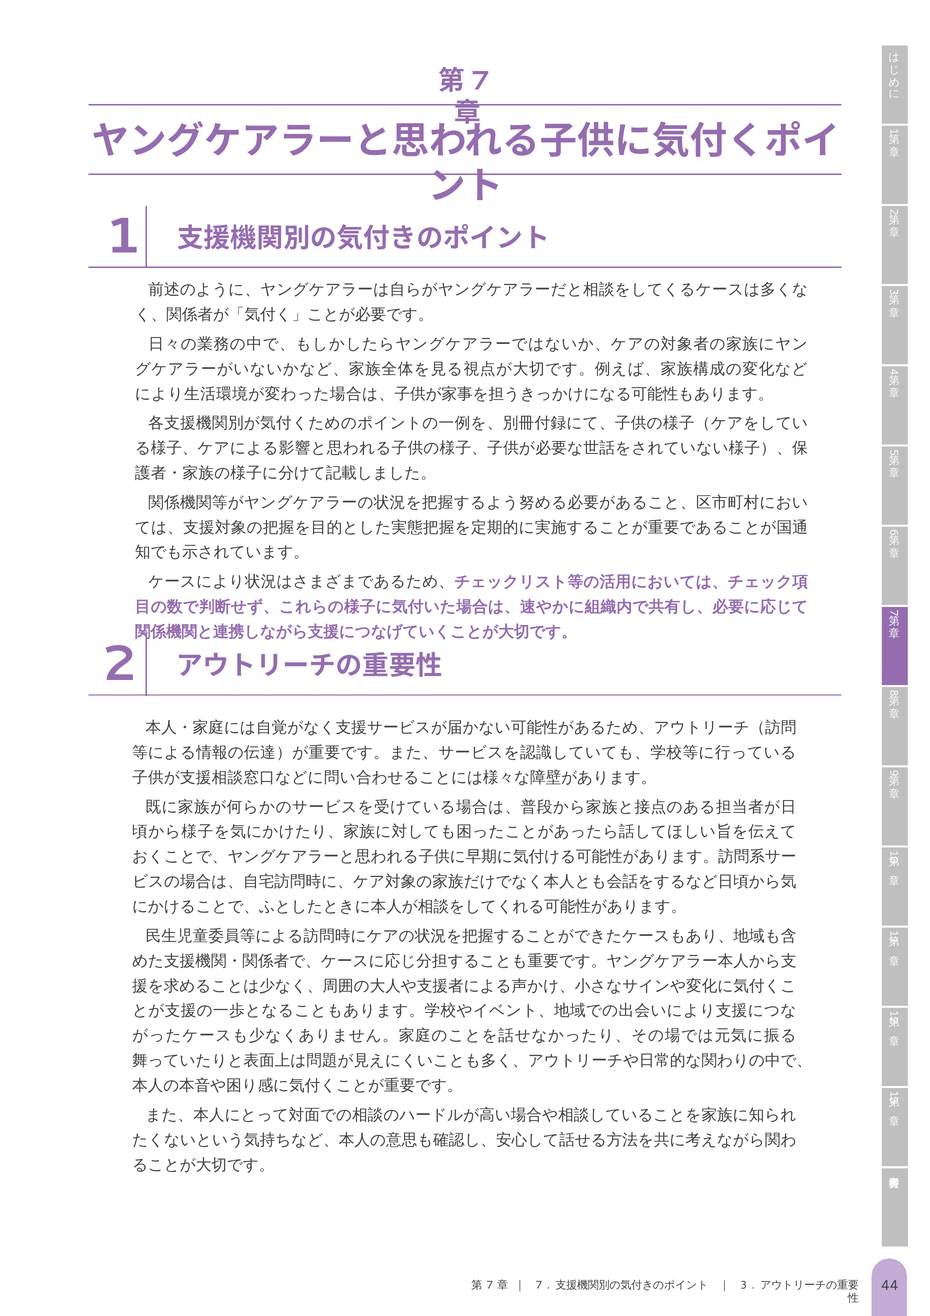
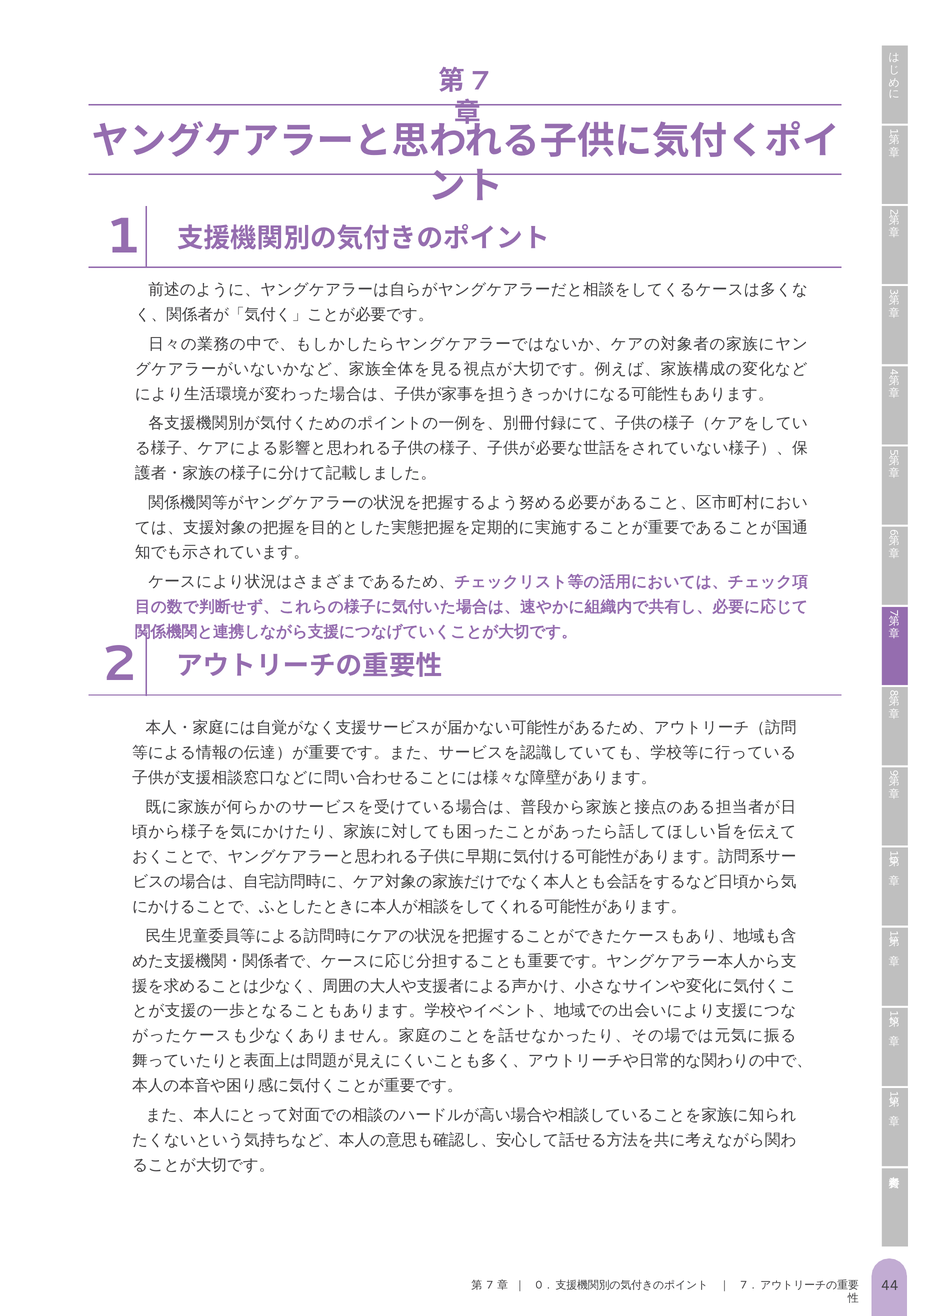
7: 7 -> 0 (539, 1285)
3: 3 -> 7 (744, 1285)
